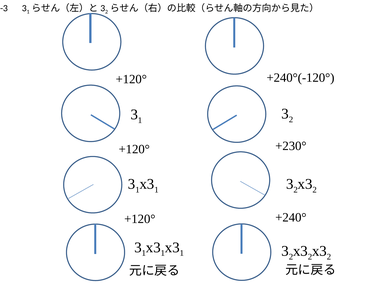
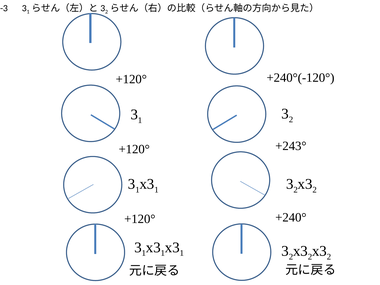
+230°: +230° -> +243° (291, 146)
